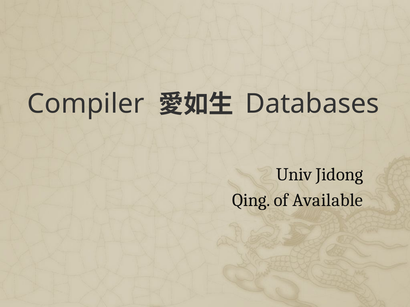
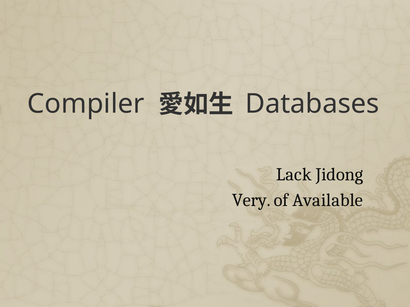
Univ: Univ -> Lack (294, 175)
Qing: Qing -> Very (251, 200)
